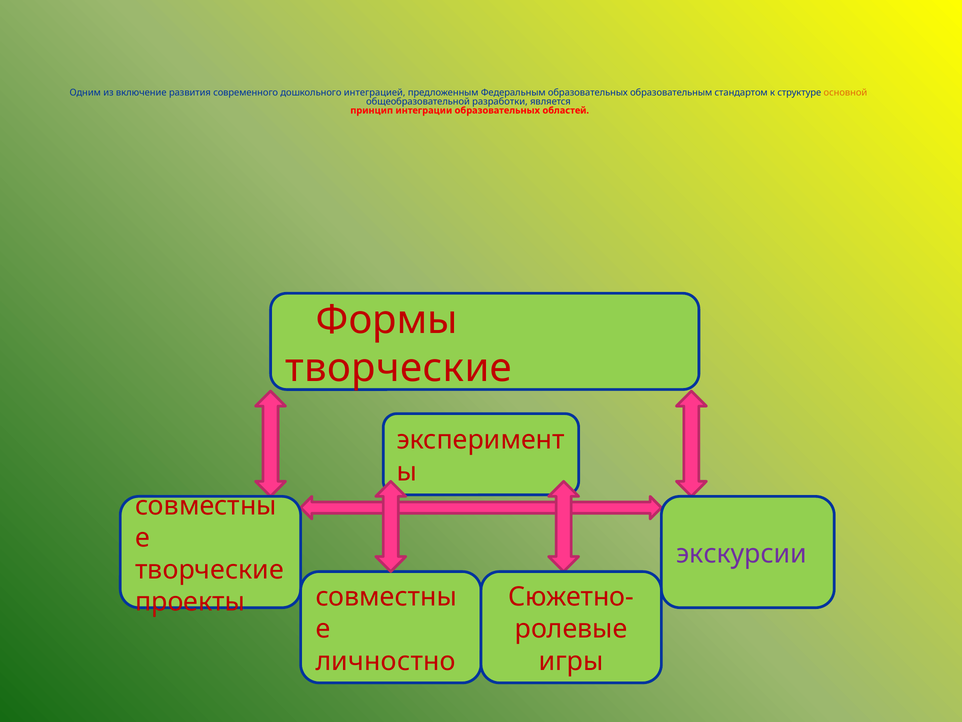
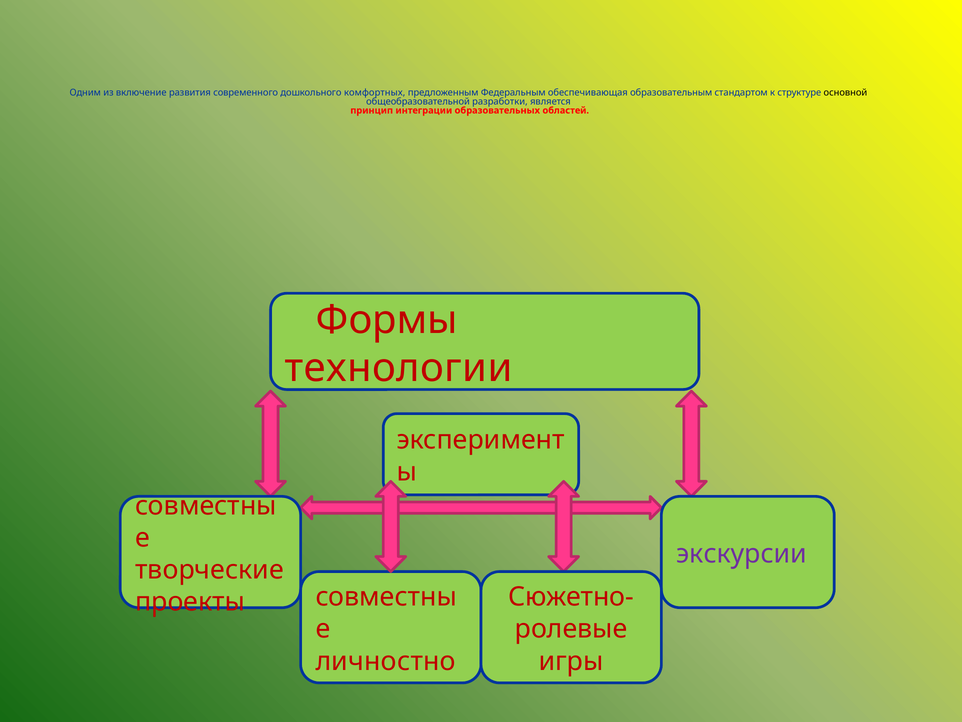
интеграцией: интеграцией -> комфортных (375, 92)
Федеральным образовательных: образовательных -> обеспечивающая (588, 92)
основной colour: orange -> black (845, 92)
творческие: творческие -> технологии (399, 368)
